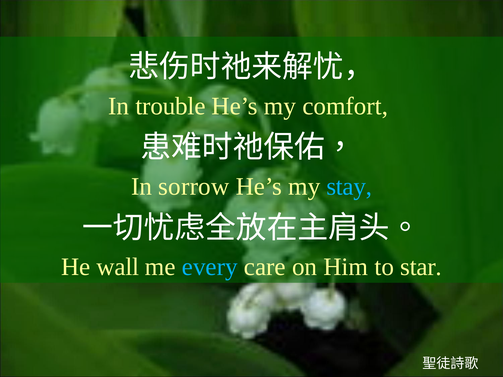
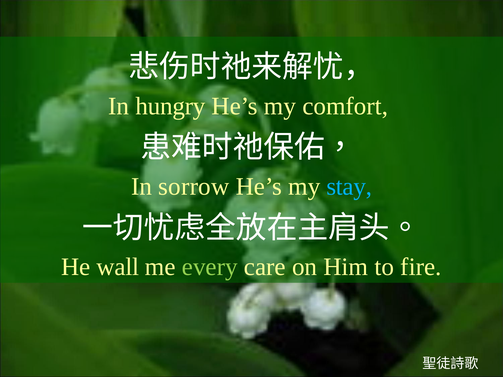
trouble: trouble -> hungry (171, 106)
every colour: light blue -> light green (210, 267)
star: star -> fire (421, 267)
